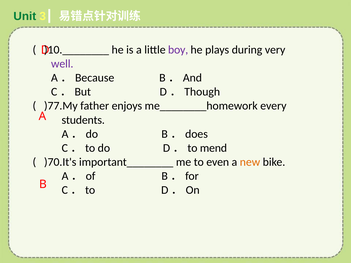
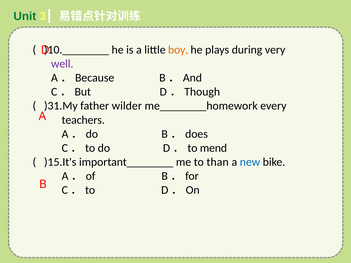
boy colour: purple -> orange (178, 50)
)77.My: )77.My -> )31.My (61, 106)
enjoys: enjoys -> wilder (127, 106)
students: students -> teachers (83, 120)
)70.It's: )70.It's -> )15.It's (60, 162)
even: even -> than (218, 162)
new colour: orange -> blue (250, 162)
